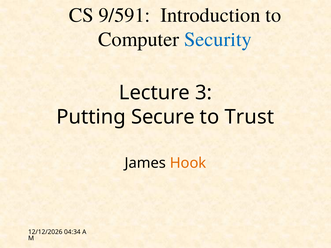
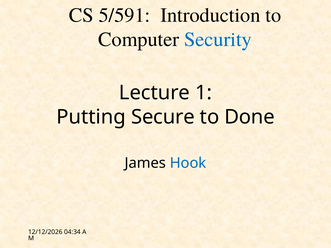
9/591: 9/591 -> 5/591 (124, 15)
3: 3 -> 1 (204, 93)
Trust: Trust -> Done (250, 117)
Hook colour: orange -> blue (188, 163)
